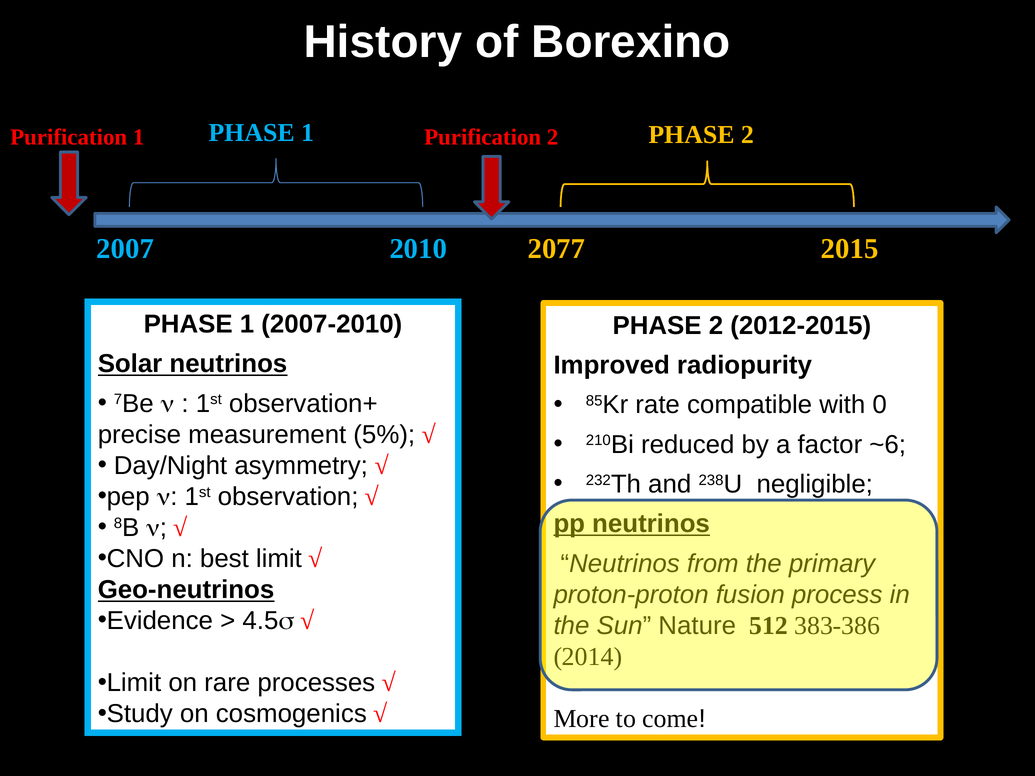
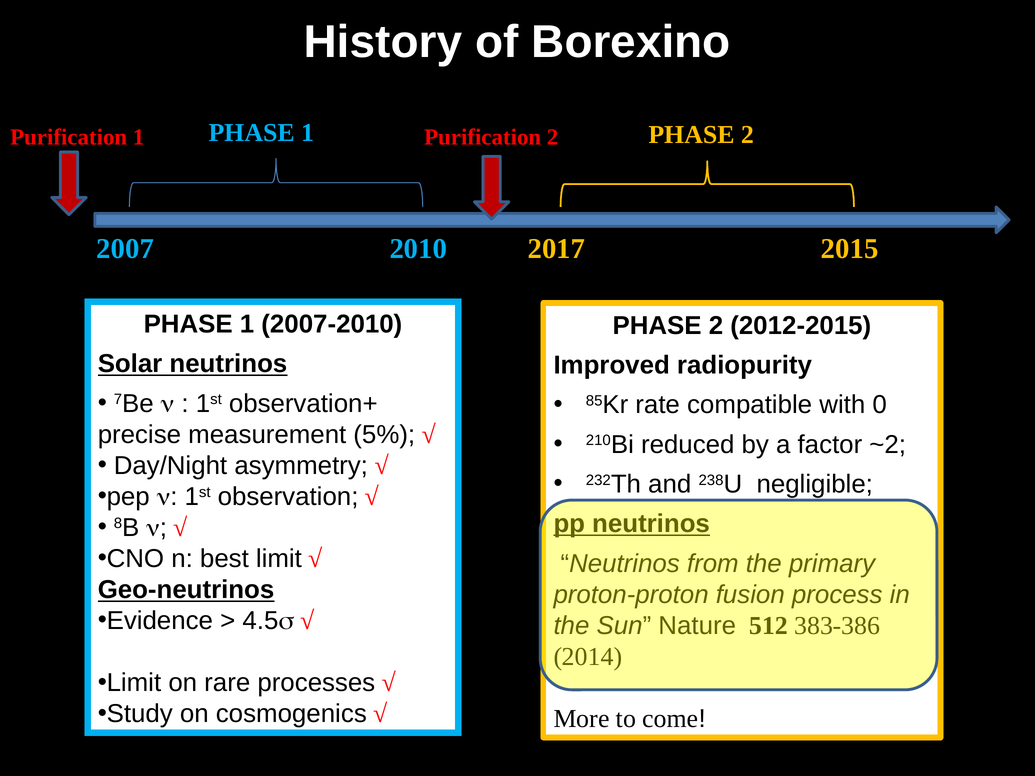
2077: 2077 -> 2017 (556, 249)
~6: ~6 -> ~2 (888, 445)
